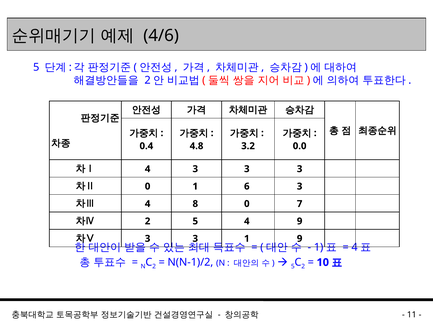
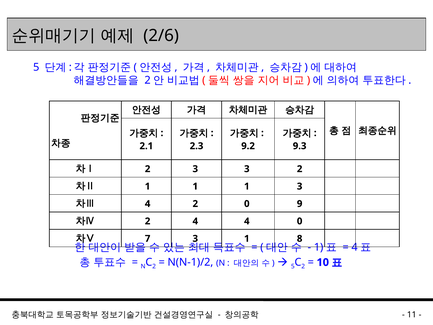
4/6: 4/6 -> 2/6 (161, 35)
0.4: 0.4 -> 2.1 (146, 146)
4.8: 4.8 -> 2.3 (197, 146)
3.2: 3.2 -> 9.2 (248, 146)
0.0: 0.0 -> 9.3 (300, 146)
4: 4 -> 2 (148, 169)
3 3 3: 3 -> 2 (300, 169)
0: 0 -> 1 (148, 186)
6: 6 -> 1 (247, 186)
4 8: 8 -> 2 (195, 204)
7: 7 -> 9 (300, 204)
2 5: 5 -> 4 (195, 221)
4 9: 9 -> 0 (300, 221)
3: 3 -> 7 (148, 238)
1 9: 9 -> 8 (300, 238)
